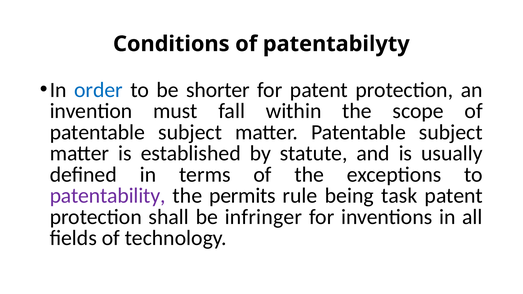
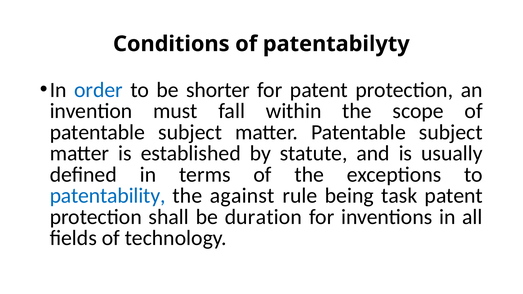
patentability colour: purple -> blue (108, 196)
permits: permits -> against (242, 196)
infringer: infringer -> duration (263, 217)
